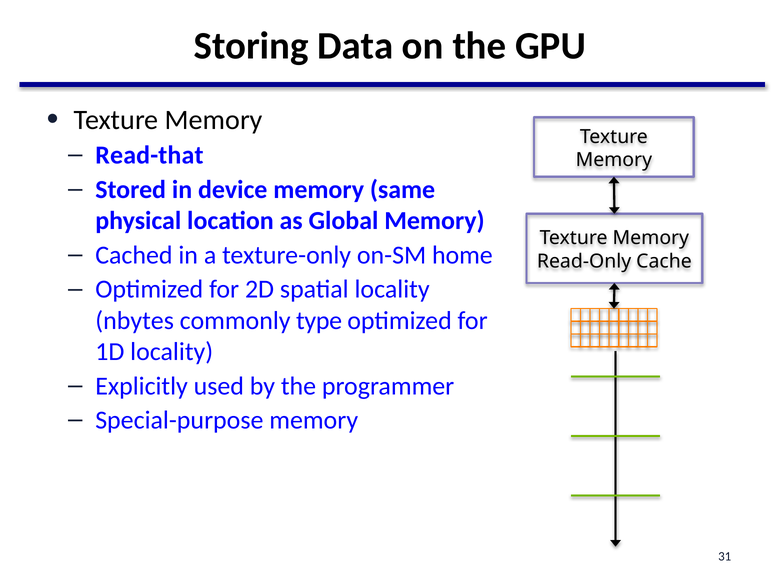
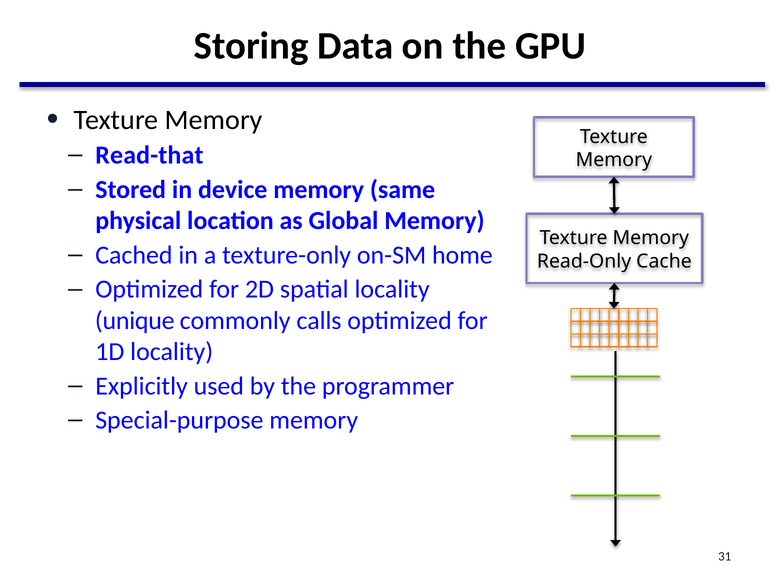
nbytes: nbytes -> unique (135, 321)
type: type -> calls (319, 321)
